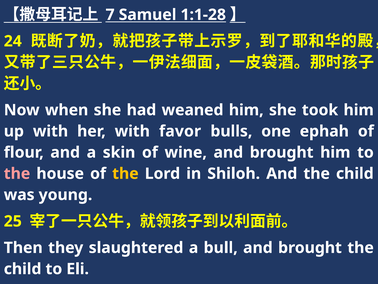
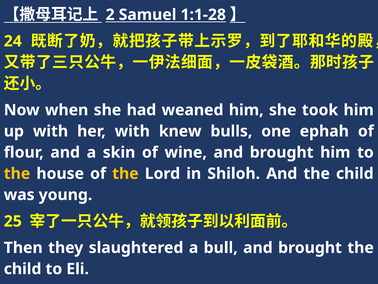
7: 7 -> 2 (110, 15)
favor: favor -> knew (180, 131)
the colour: pink -> yellow (17, 173)
